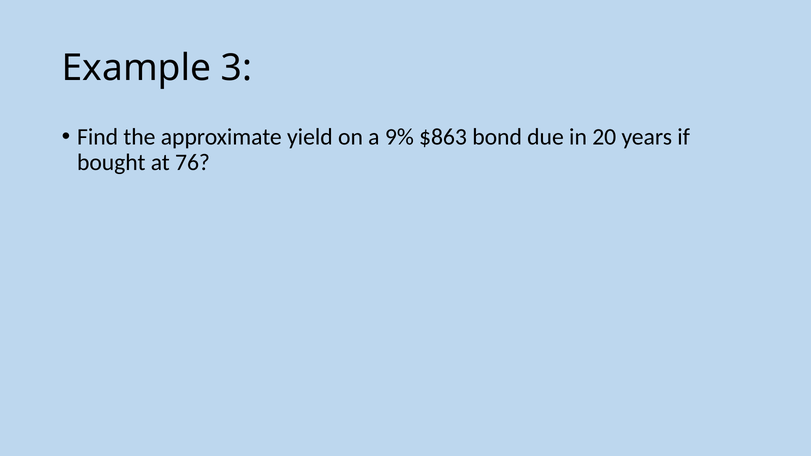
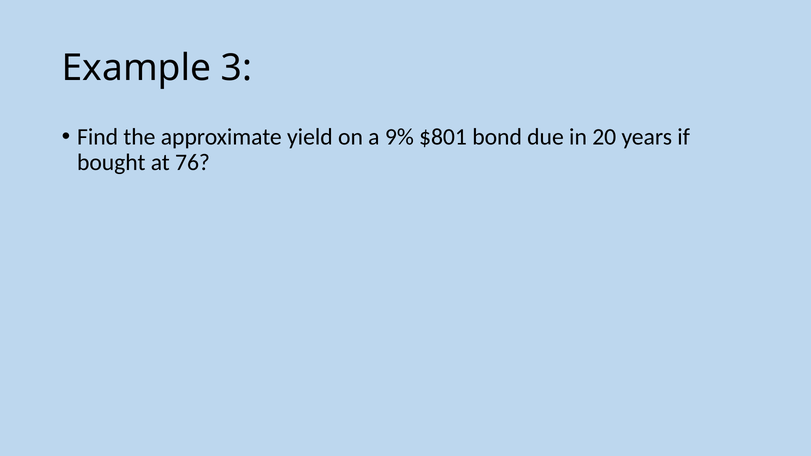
$863: $863 -> $801 (443, 137)
